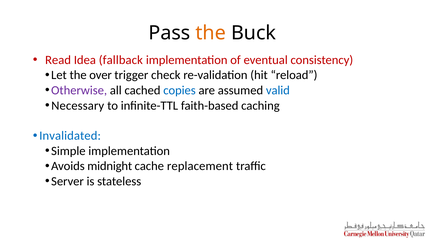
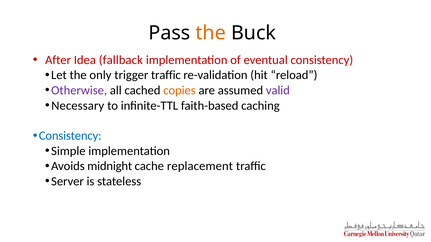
Read: Read -> After (58, 60)
over: over -> only (100, 75)
trigger check: check -> traffic (166, 75)
copies colour: blue -> orange (179, 90)
valid colour: blue -> purple (278, 90)
Invalidated: Invalidated -> Consistency (70, 136)
